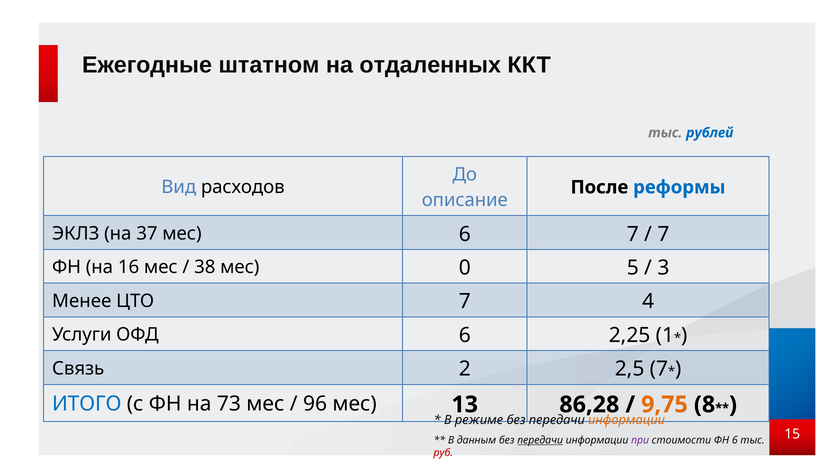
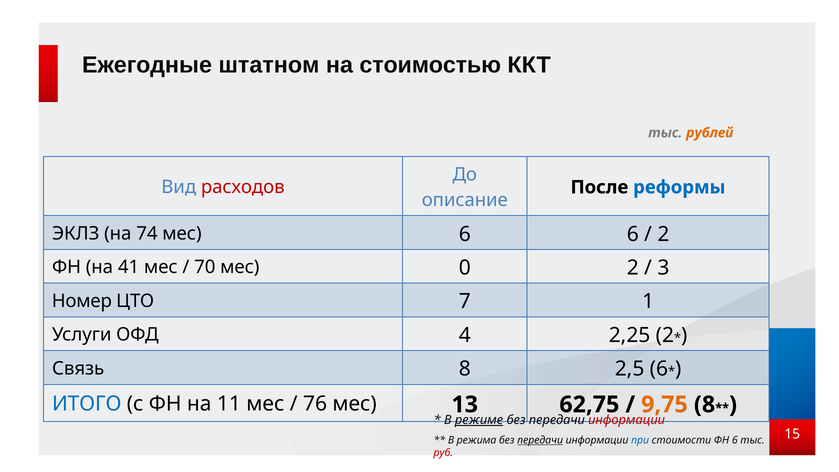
отдаленных: отдаленных -> стоимостью (430, 65)
рублей colour: blue -> orange (710, 133)
расходов colour: black -> red (243, 187)
37: 37 -> 74 (147, 234)
6 7: 7 -> 6 (633, 234)
7: 7 -> 2 (663, 234)
16: 16 -> 41 (129, 267)
38: 38 -> 70 (205, 267)
0 5: 5 -> 2 (633, 268)
Менее: Менее -> Номер (82, 301)
4: 4 -> 1 (648, 302)
ОФД 6: 6 -> 4 (465, 335)
2,25 1: 1 -> 2 (665, 335)
Связь 2: 2 -> 8 (465, 369)
2,5 7: 7 -> 6 (659, 369)
73: 73 -> 11 (229, 404)
96: 96 -> 76 (315, 404)
86,28: 86,28 -> 62,75 (589, 405)
режиме underline: none -> present (479, 420)
информации colour: orange -> red (627, 420)
данным: данным -> режима (477, 440)
при colour: purple -> blue (640, 440)
